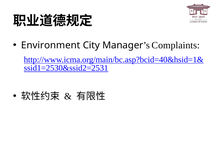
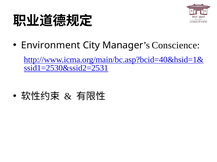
Complaints: Complaints -> Conscience (176, 46)
